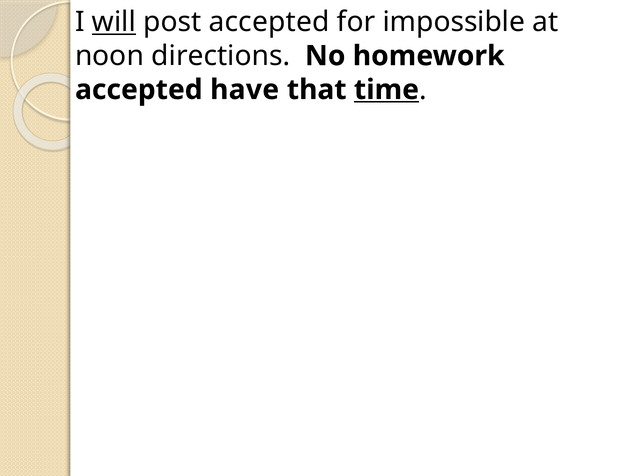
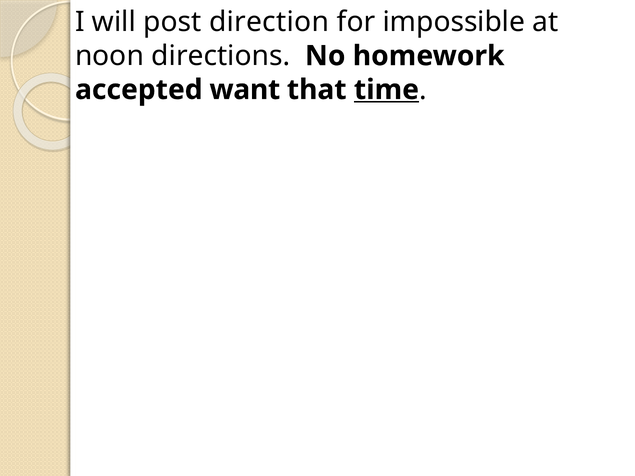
will underline: present -> none (114, 22)
post accepted: accepted -> direction (269, 22)
have: have -> want (245, 90)
